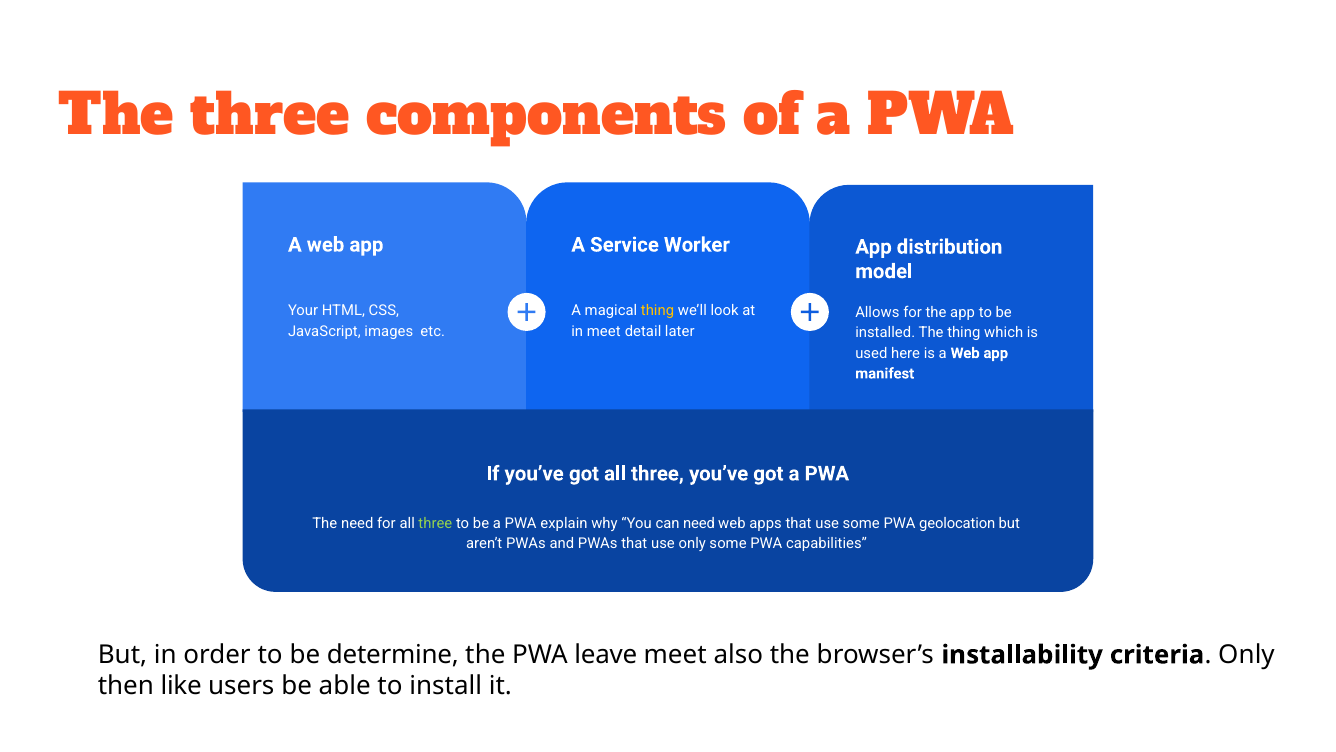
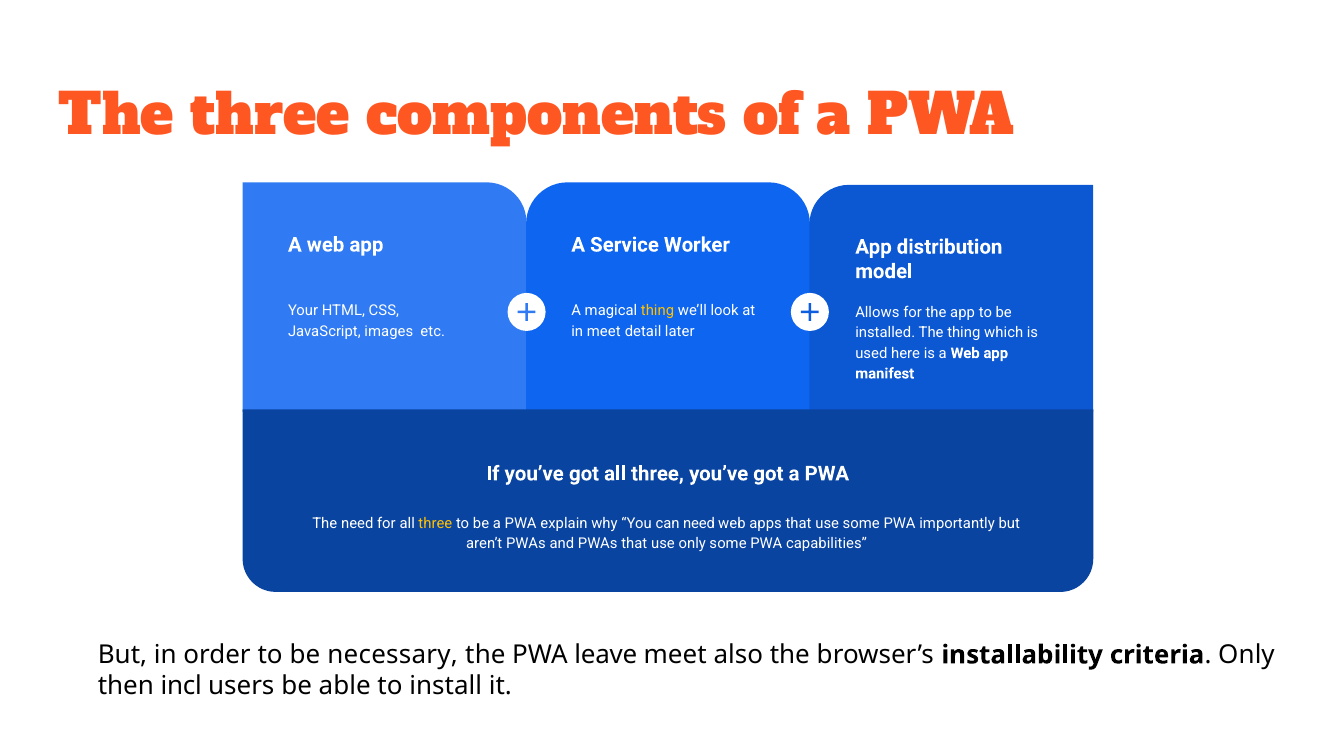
three colour: light green -> yellow (435, 523)
geolocation: geolocation -> importantly (957, 523)
determine: determine -> necessary (393, 654)
like: like -> incl (181, 686)
